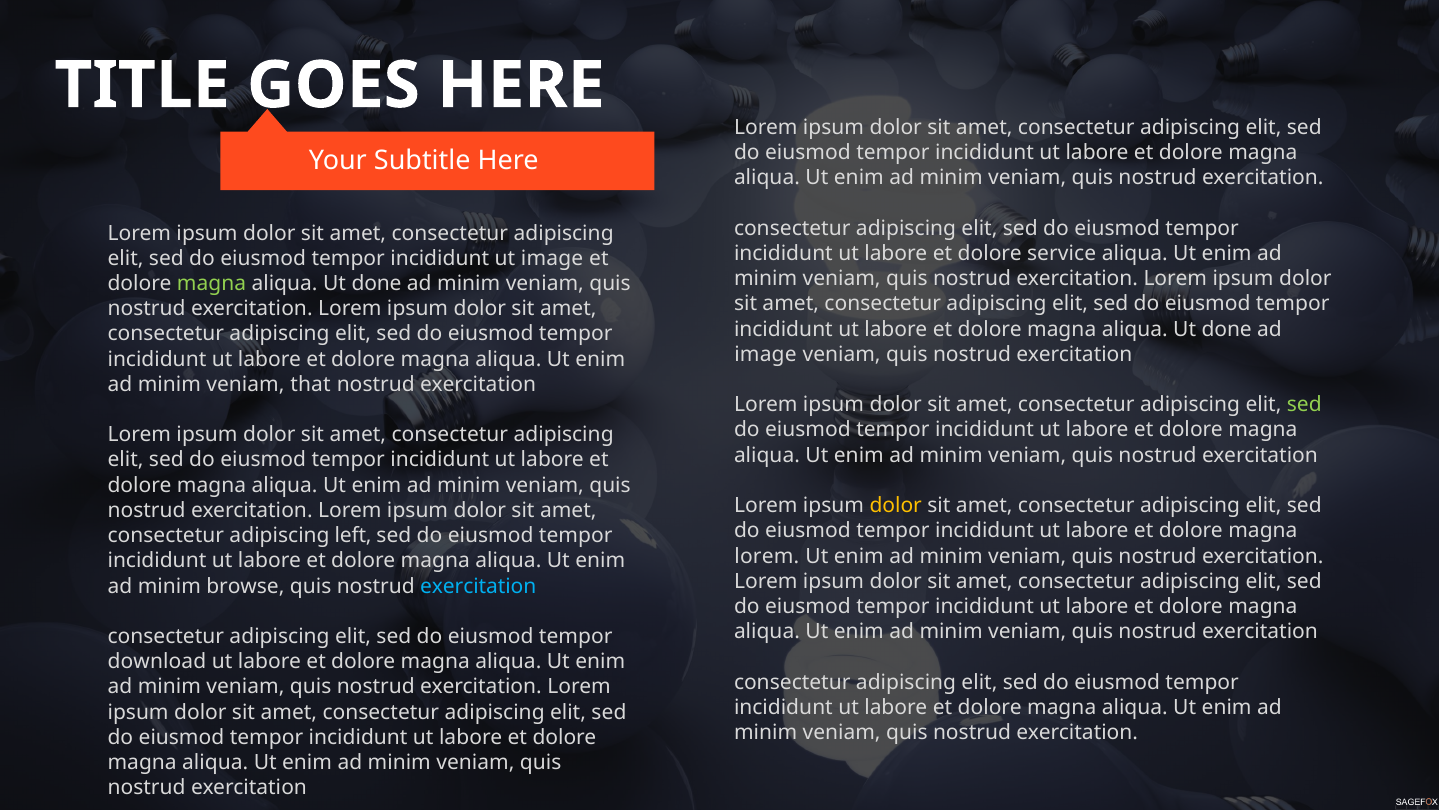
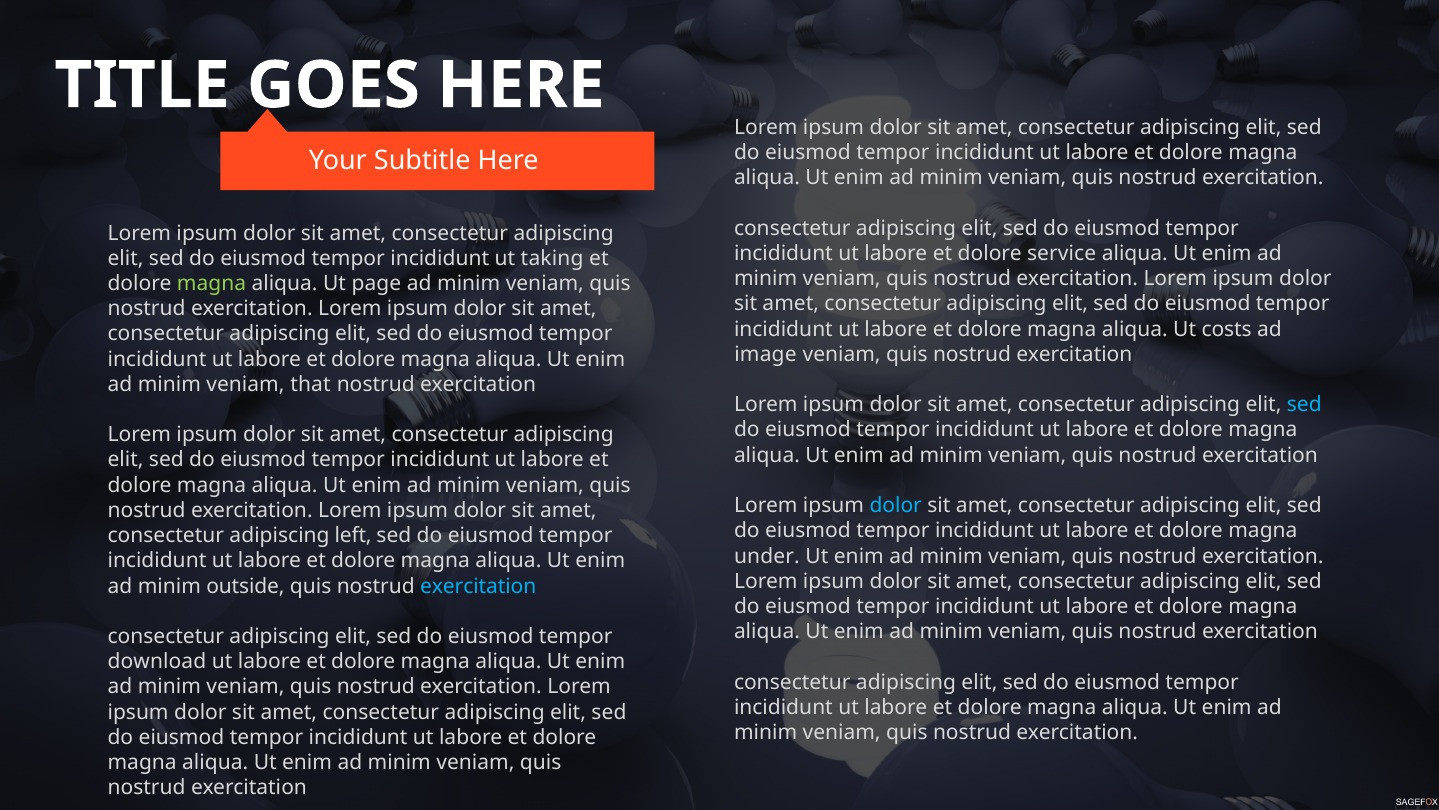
ut image: image -> taking (552, 258)
done: done -> page (376, 283)
done: done -> costs (1227, 329)
sed colour: light green -> light blue (1304, 405)
dolor colour: yellow -> light blue (896, 505)
lorem: lorem -> under (767, 556)
browse: browse -> outside (245, 586)
